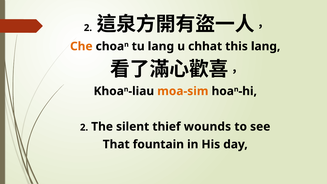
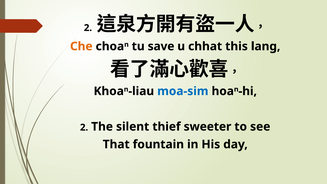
tu lang: lang -> save (161, 46)
moa-sim colour: orange -> blue (183, 91)
wounds: wounds -> sweeter (208, 127)
